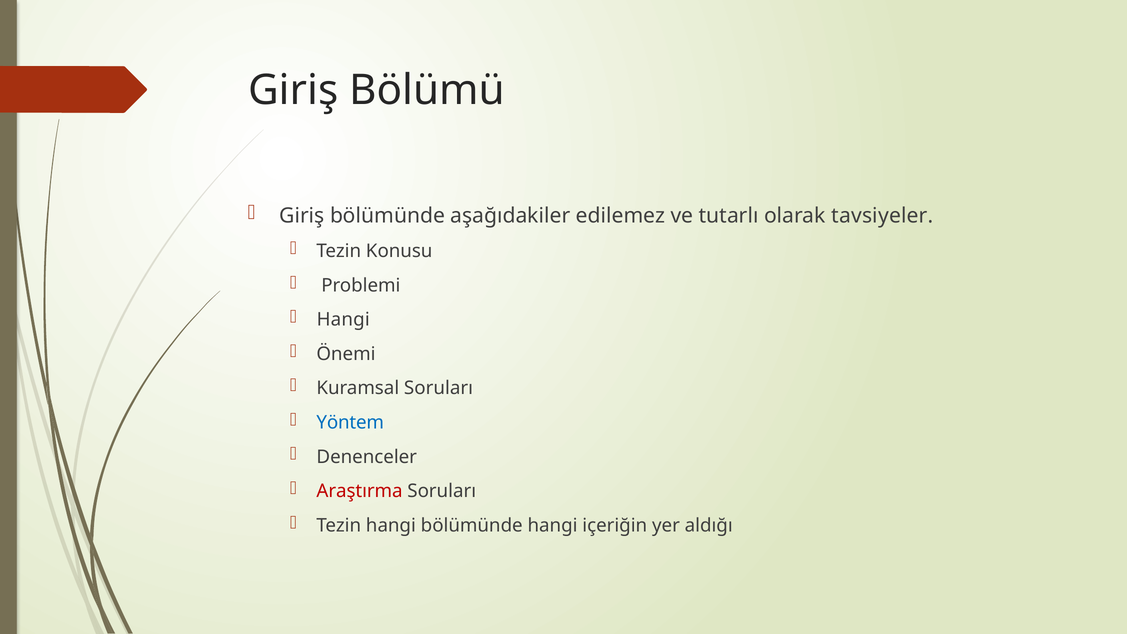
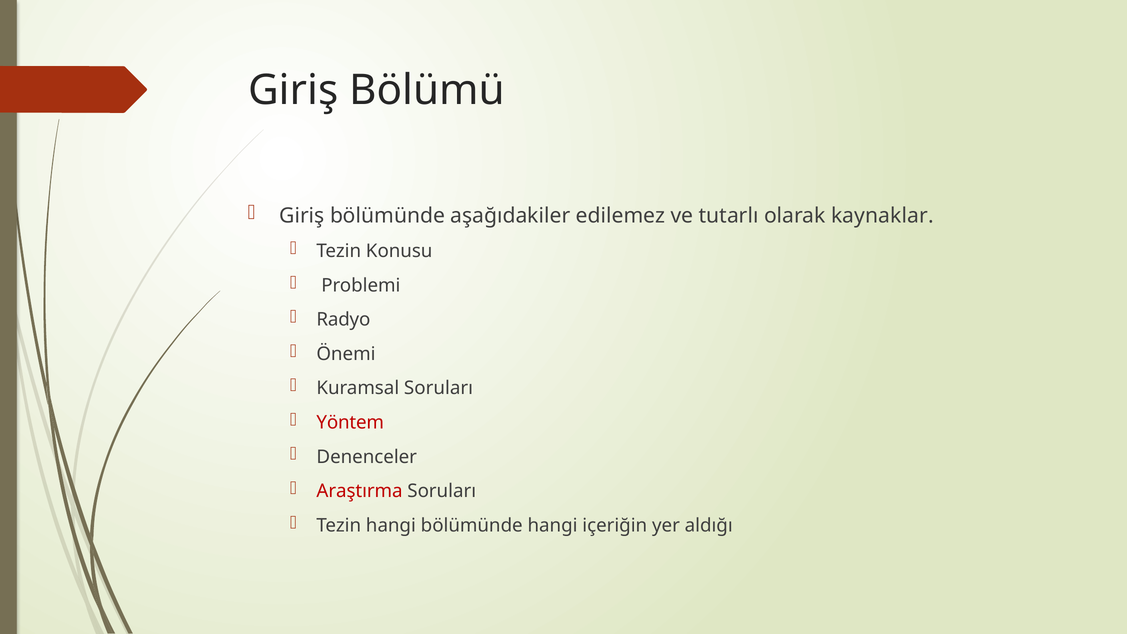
tavsiyeler: tavsiyeler -> kaynaklar (882, 216)
Hangi: Hangi -> Radyo (343, 320)
Yöntem colour: blue -> red (350, 423)
